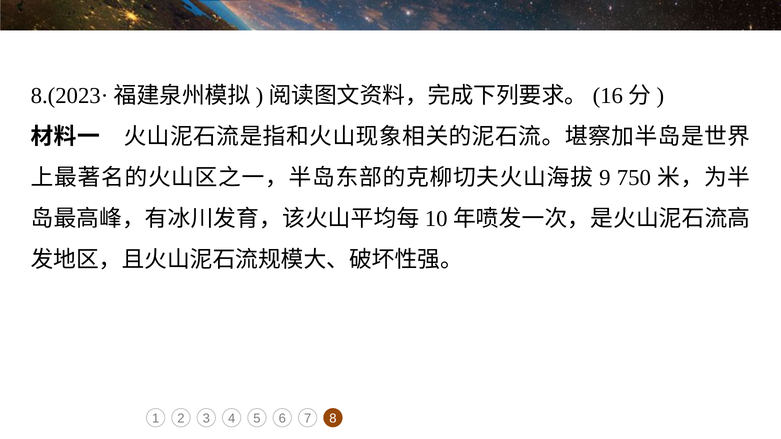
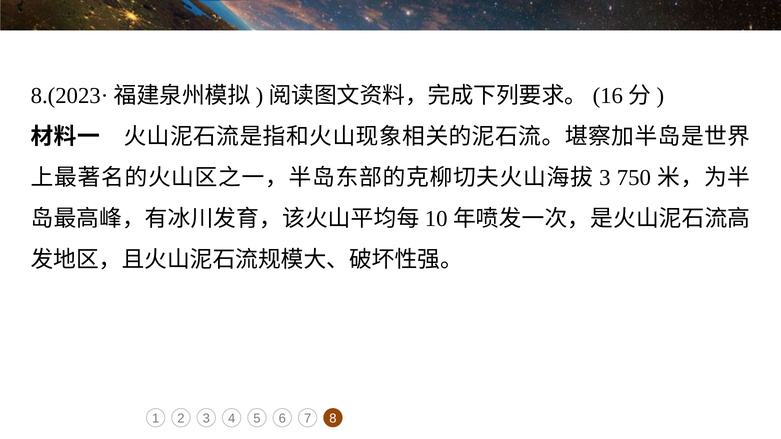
9: 9 -> 3 (605, 178)
